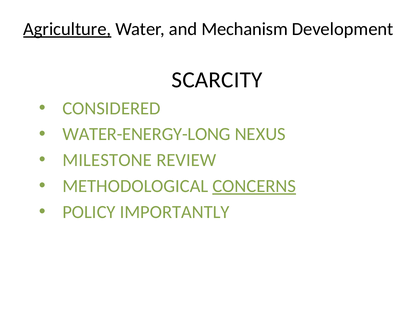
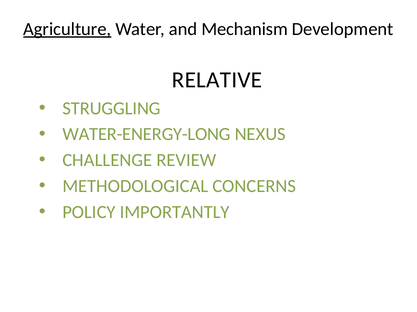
SCARCITY: SCARCITY -> RELATIVE (217, 80)
CONSIDERED: CONSIDERED -> STRUGGLING (112, 109)
MILESTONE: MILESTONE -> CHALLENGE (107, 161)
CONCERNS underline: present -> none (254, 186)
